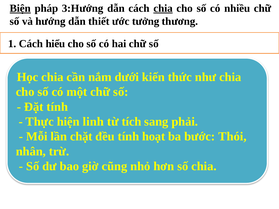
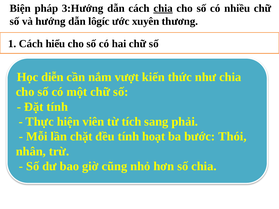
Biện underline: present -> none (20, 8)
thiết: thiết -> lôgíc (99, 21)
tưởng: tưởng -> xuyên (146, 21)
Học chia: chia -> diễn (52, 77)
dưới: dưới -> vượt (127, 77)
linh: linh -> viên (93, 122)
